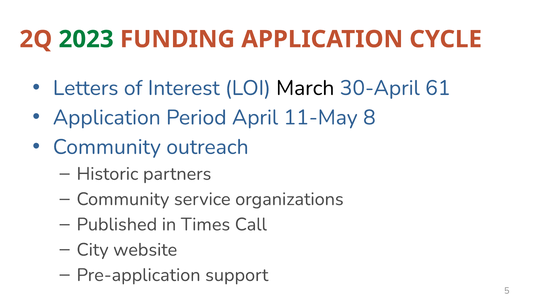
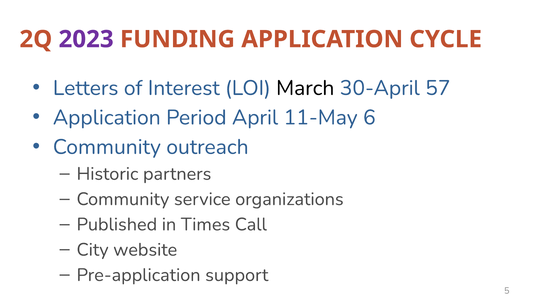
2023 colour: green -> purple (86, 39)
61: 61 -> 57 (438, 88)
8: 8 -> 6 (369, 117)
